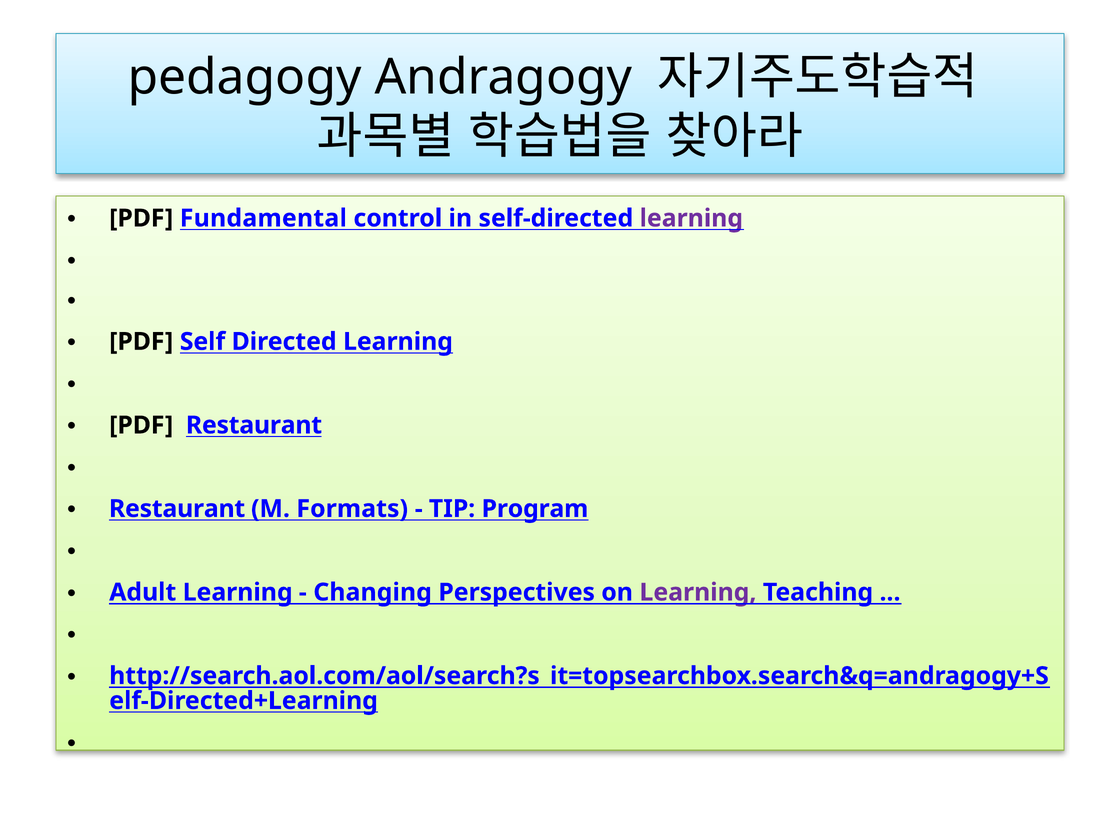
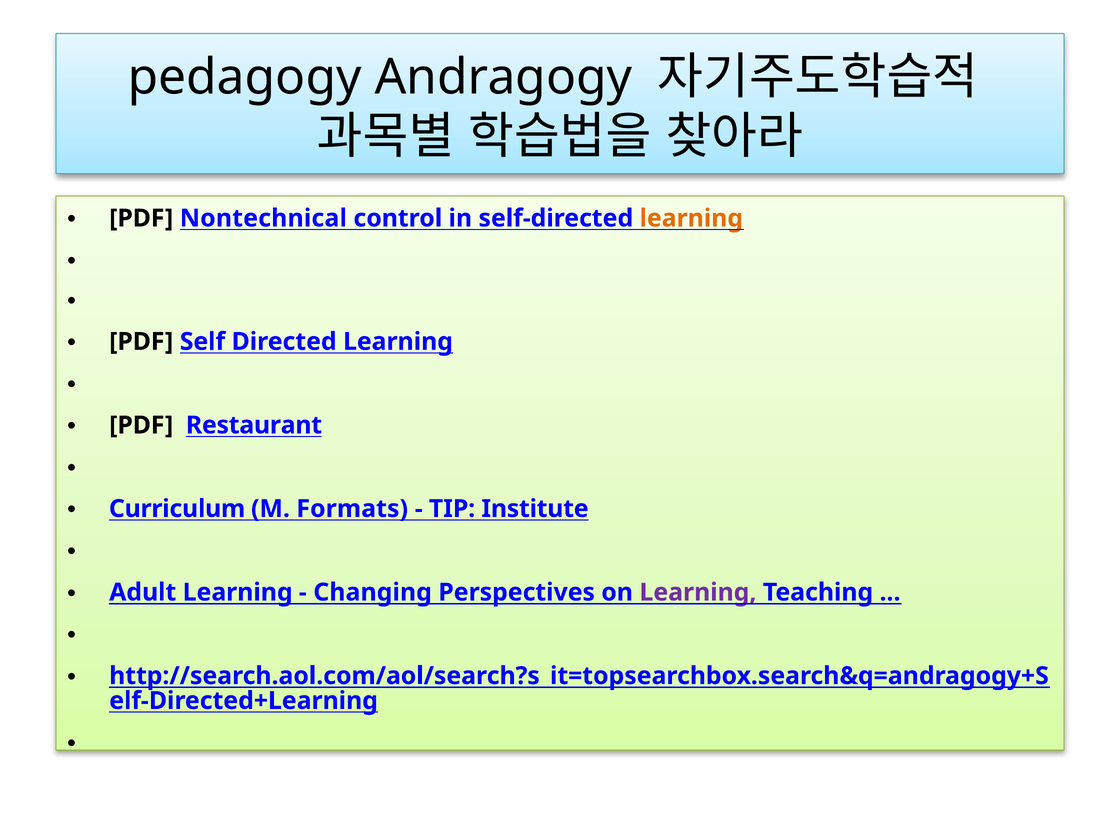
Fundamental: Fundamental -> Nontechnical (263, 218)
learning colour: purple -> orange (691, 218)
Restaurant: Restaurant -> Curriculum (177, 509)
Program: Program -> Institute (535, 509)
